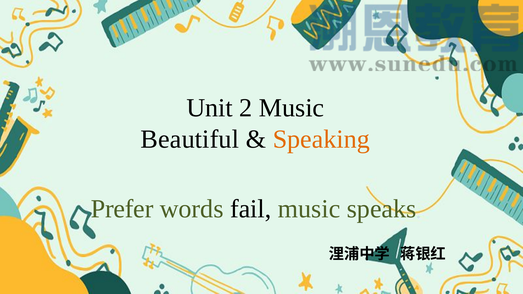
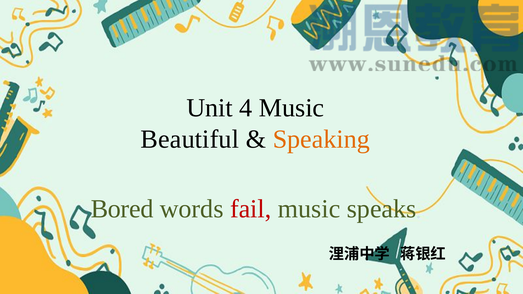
2: 2 -> 4 (246, 108)
Prefer: Prefer -> Bored (122, 209)
fail colour: black -> red (251, 209)
